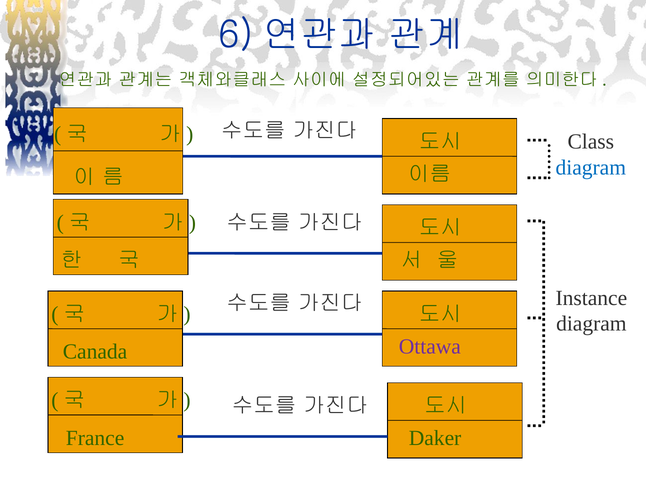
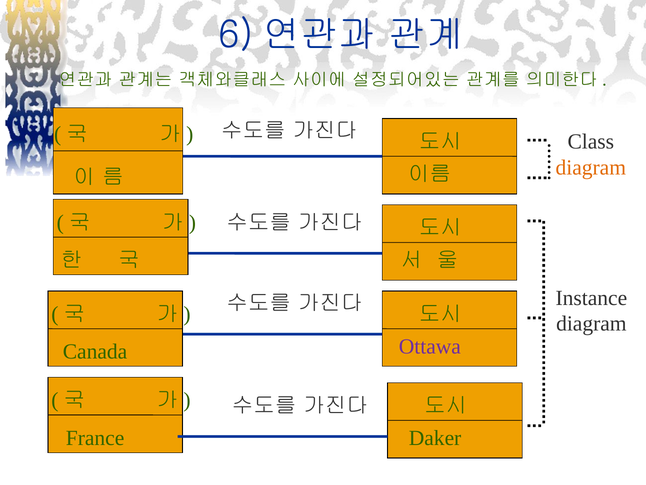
diagram colour: blue -> orange (591, 167)
